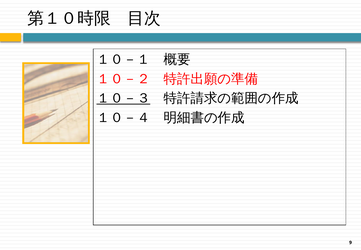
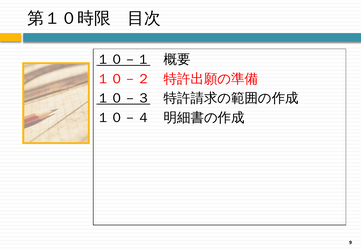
１０－１ underline: none -> present (123, 60)
